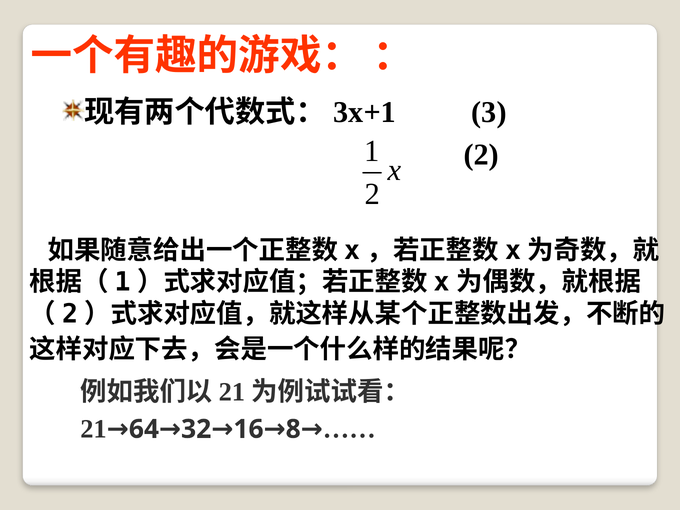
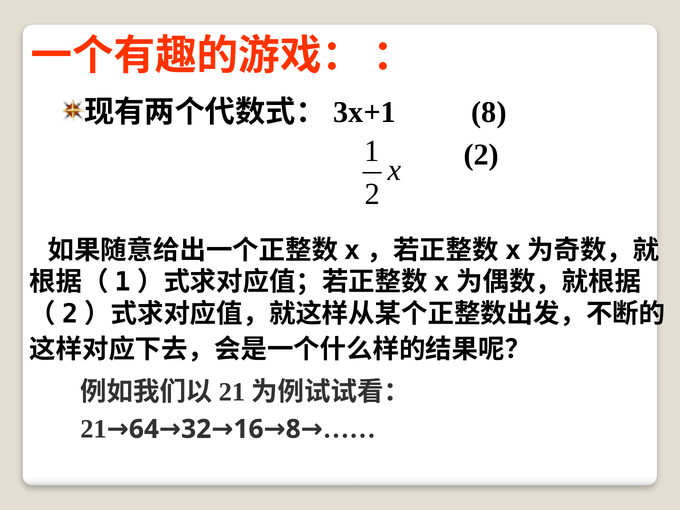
3: 3 -> 8 (489, 112)
